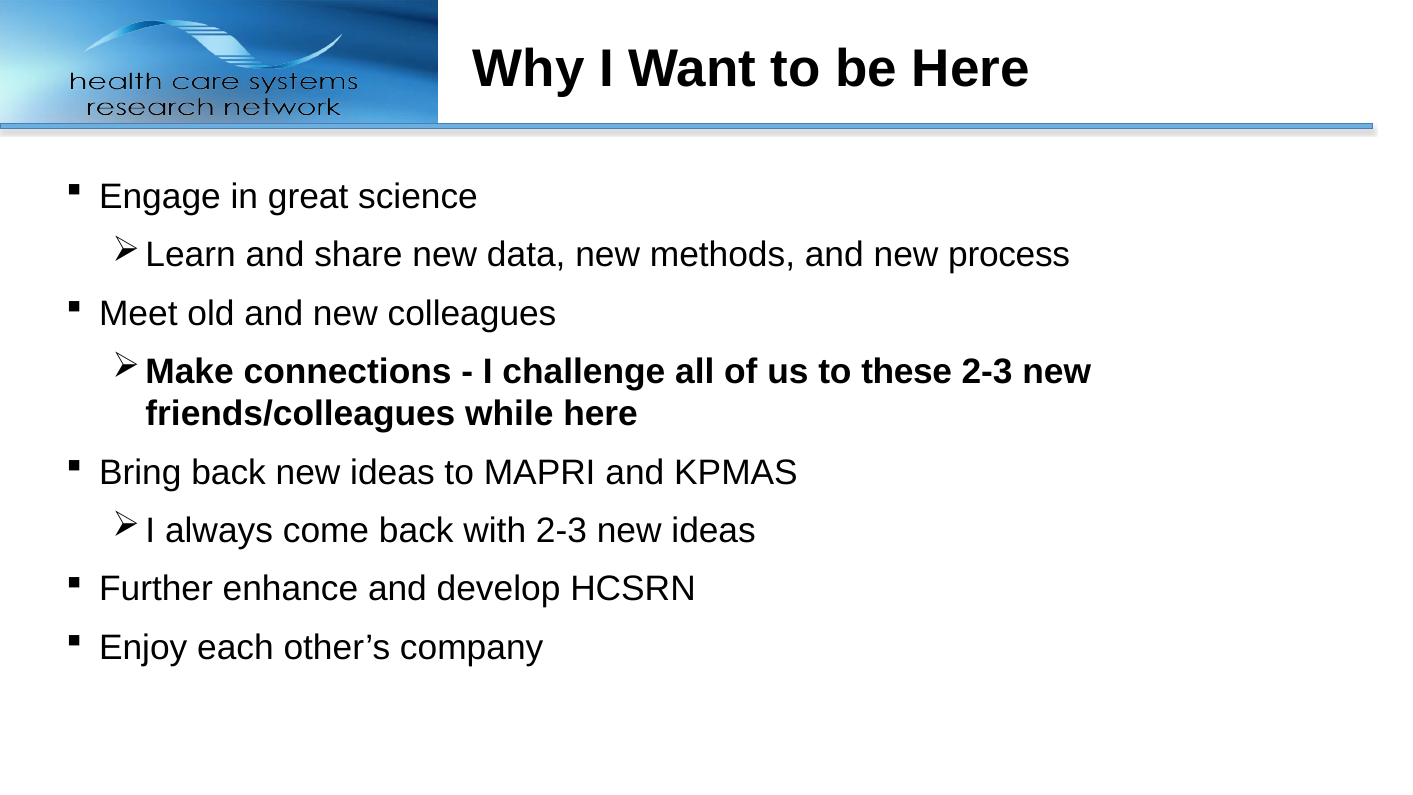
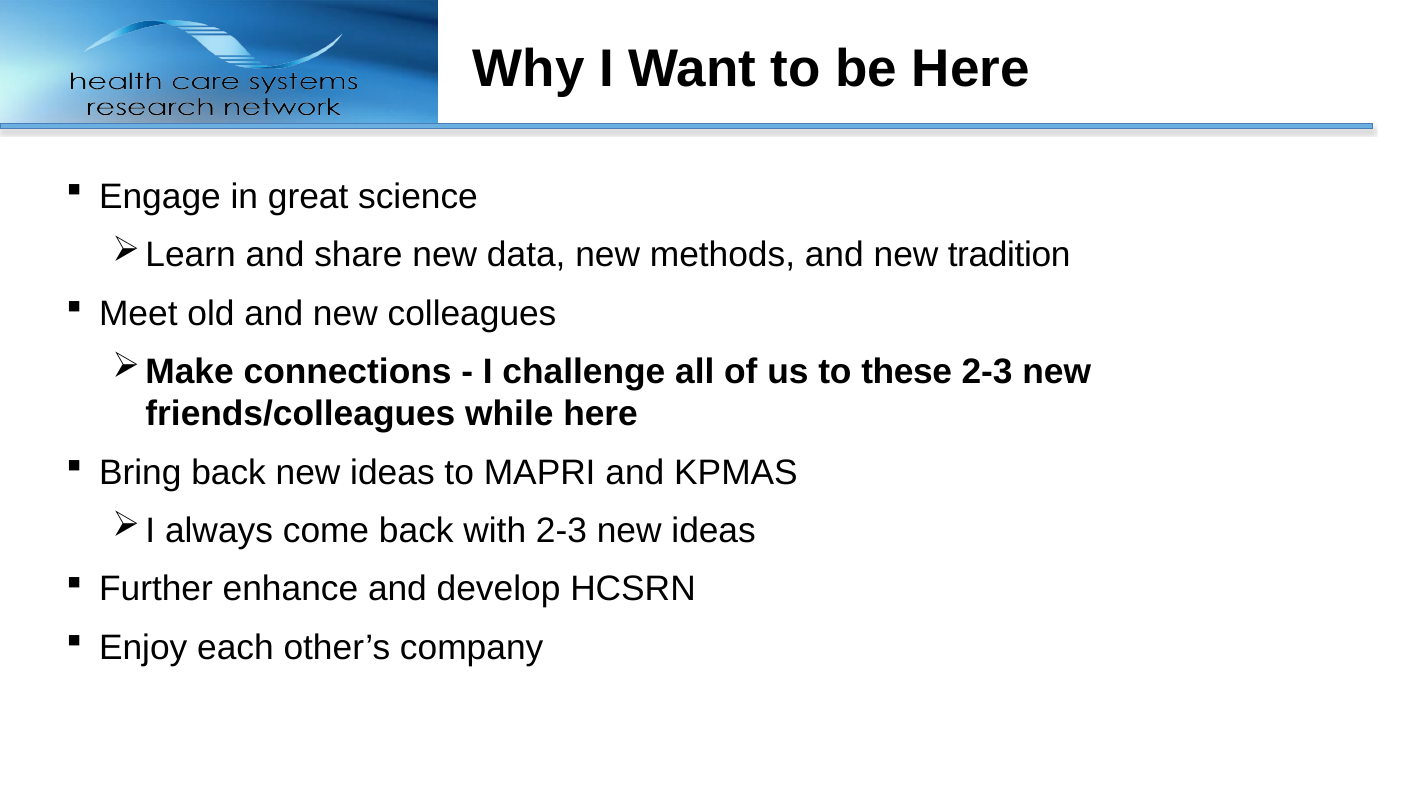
process: process -> tradition (1009, 255)
